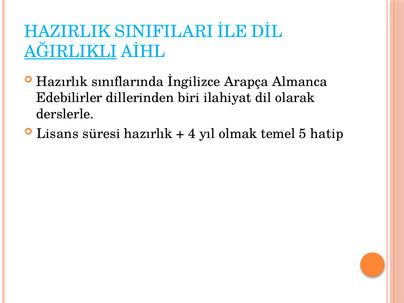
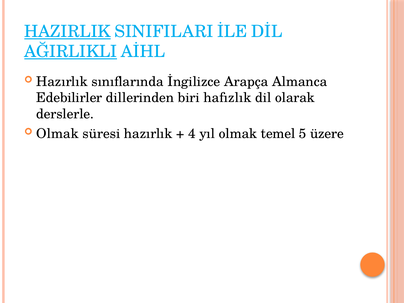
HAZIRLIK underline: none -> present (67, 32)
ilahiyat: ilahiyat -> hafızlık (227, 98)
Lisans: Lisans -> Olmak (58, 134)
hatip: hatip -> üzere (327, 134)
